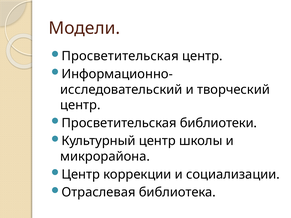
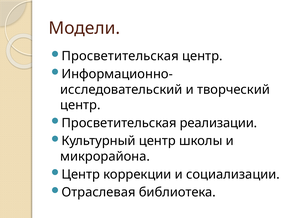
библиотеки: библиотеки -> реализации (218, 123)
